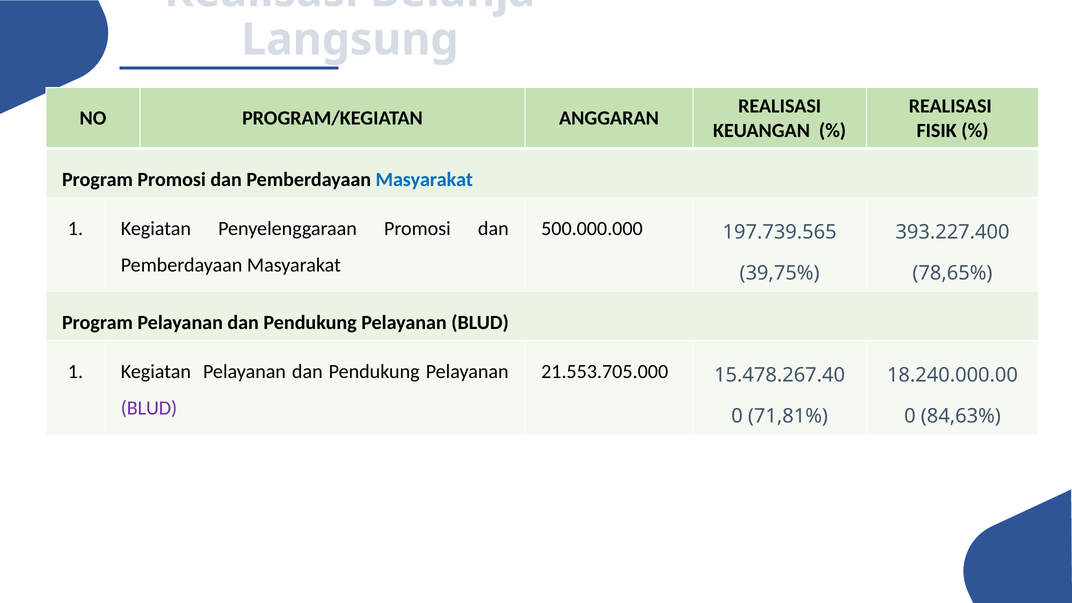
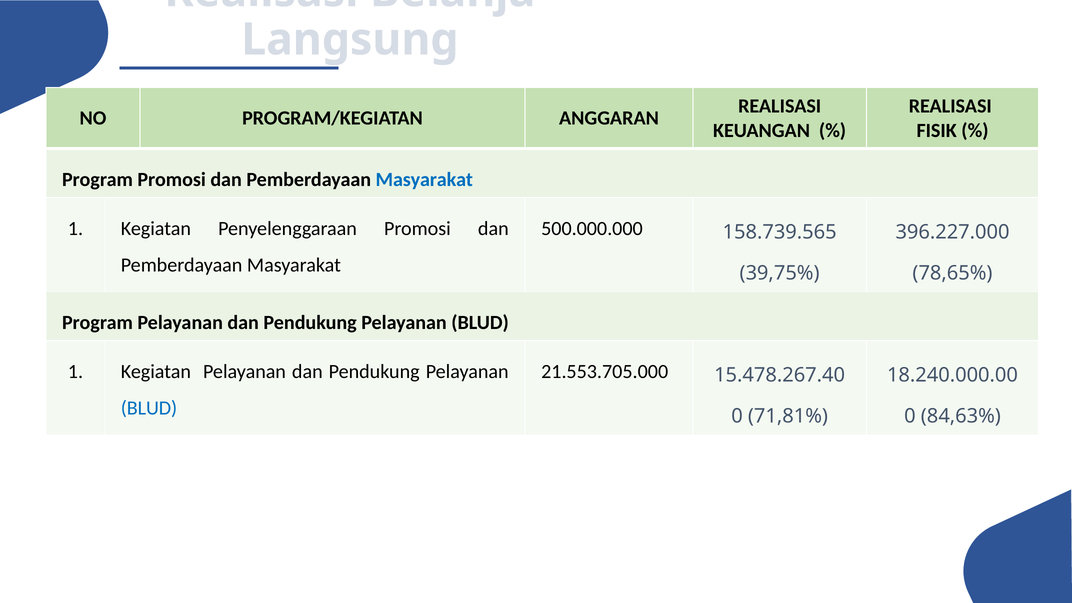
197.739.565: 197.739.565 -> 158.739.565 (780, 232)
393.227.400: 393.227.400 -> 396.227.000 (953, 232)
BLUD colour: purple -> blue (149, 408)
